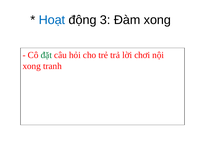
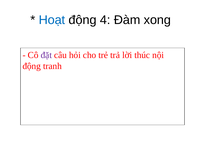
3: 3 -> 4 (105, 20)
đặt colour: green -> purple (46, 55)
chơi: chơi -> thúc (142, 55)
xong: xong -> động (32, 66)
